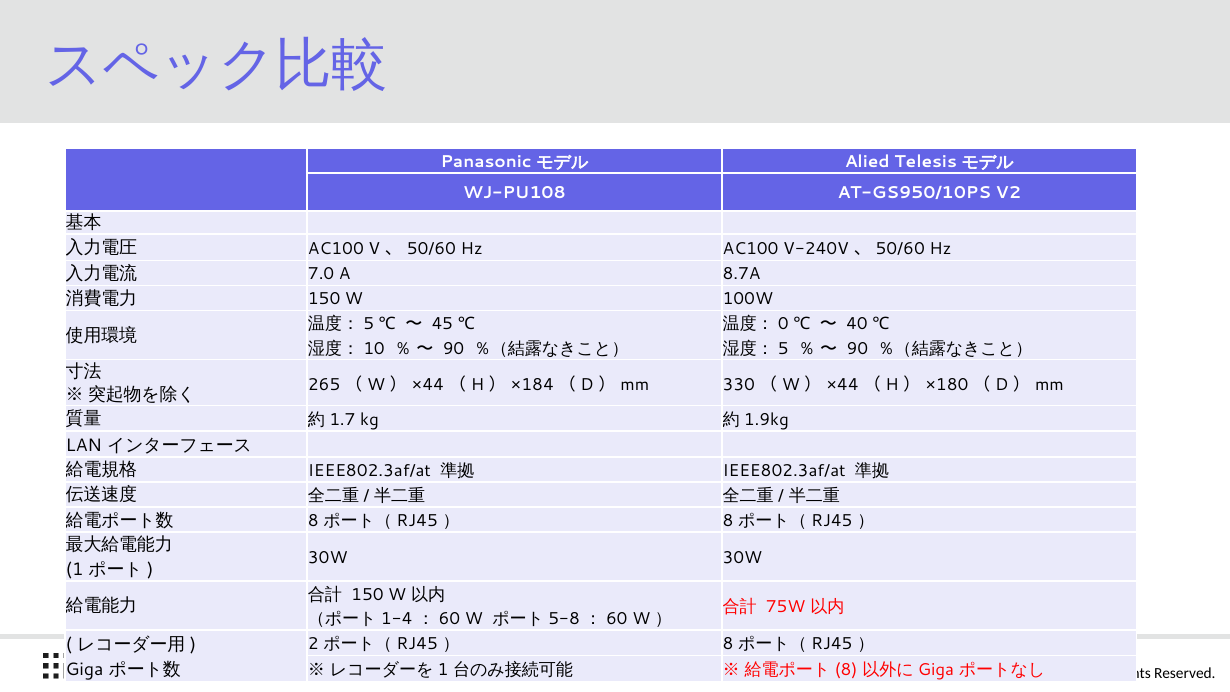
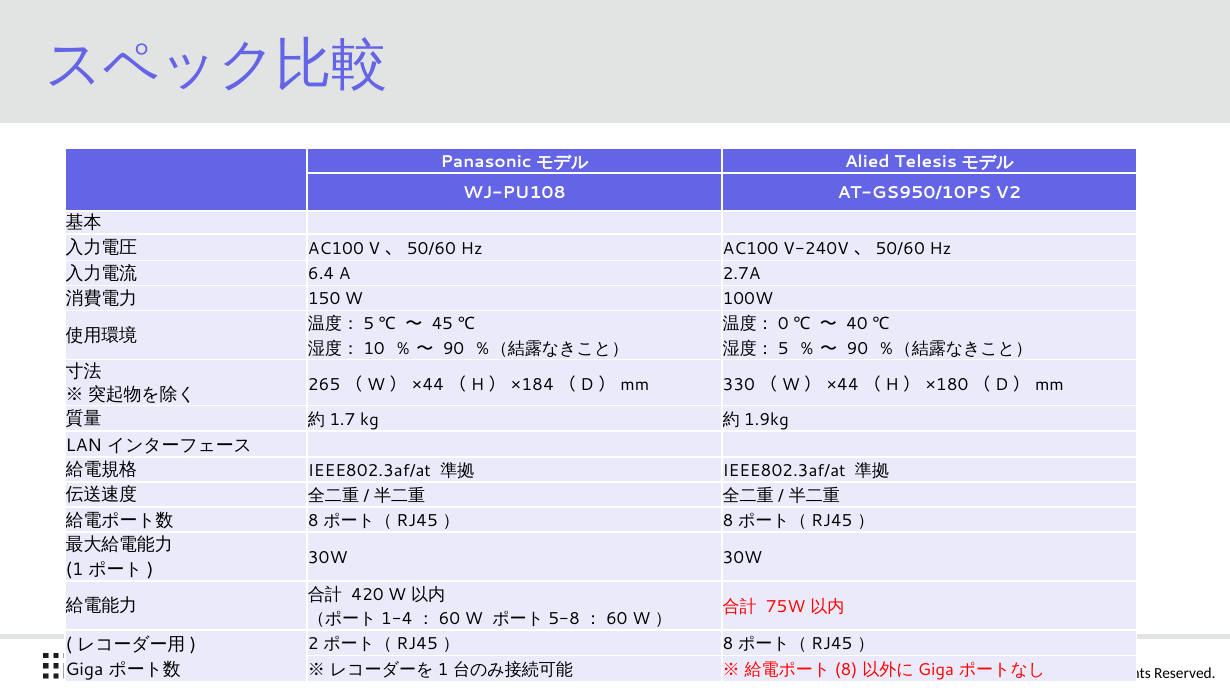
7.0: 7.0 -> 6.4 (321, 274)
8.7A: 8.7A -> 2.7A (742, 274)
150: 150 -> 420 (367, 595)
